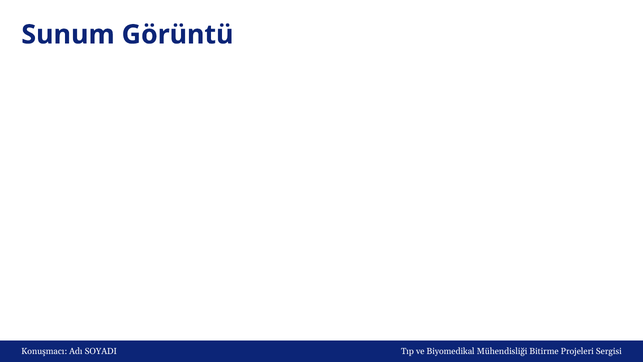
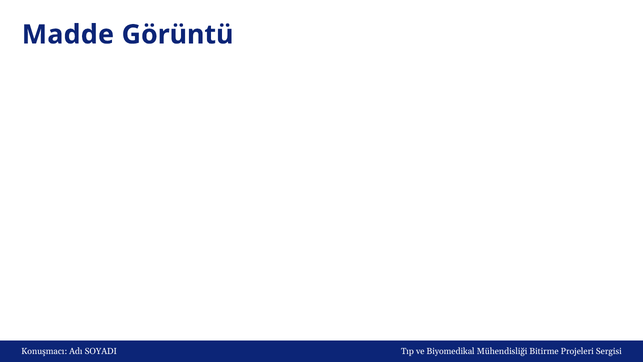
Sunum: Sunum -> Madde (68, 35)
